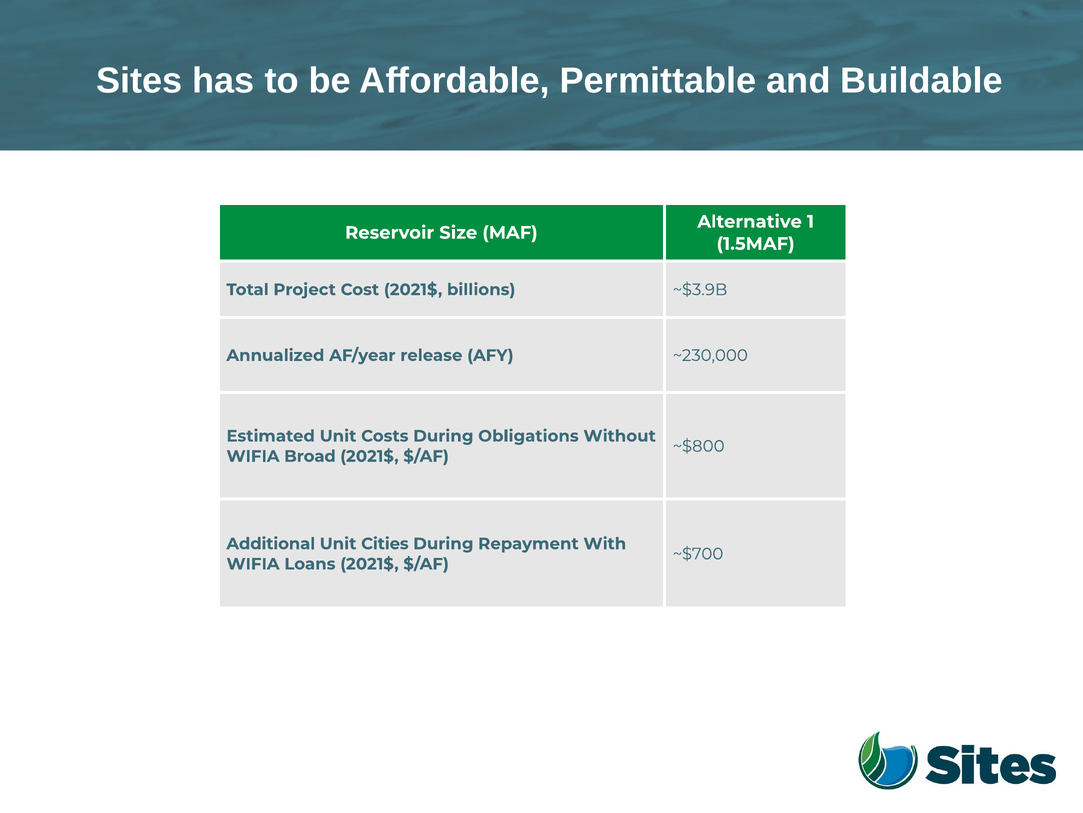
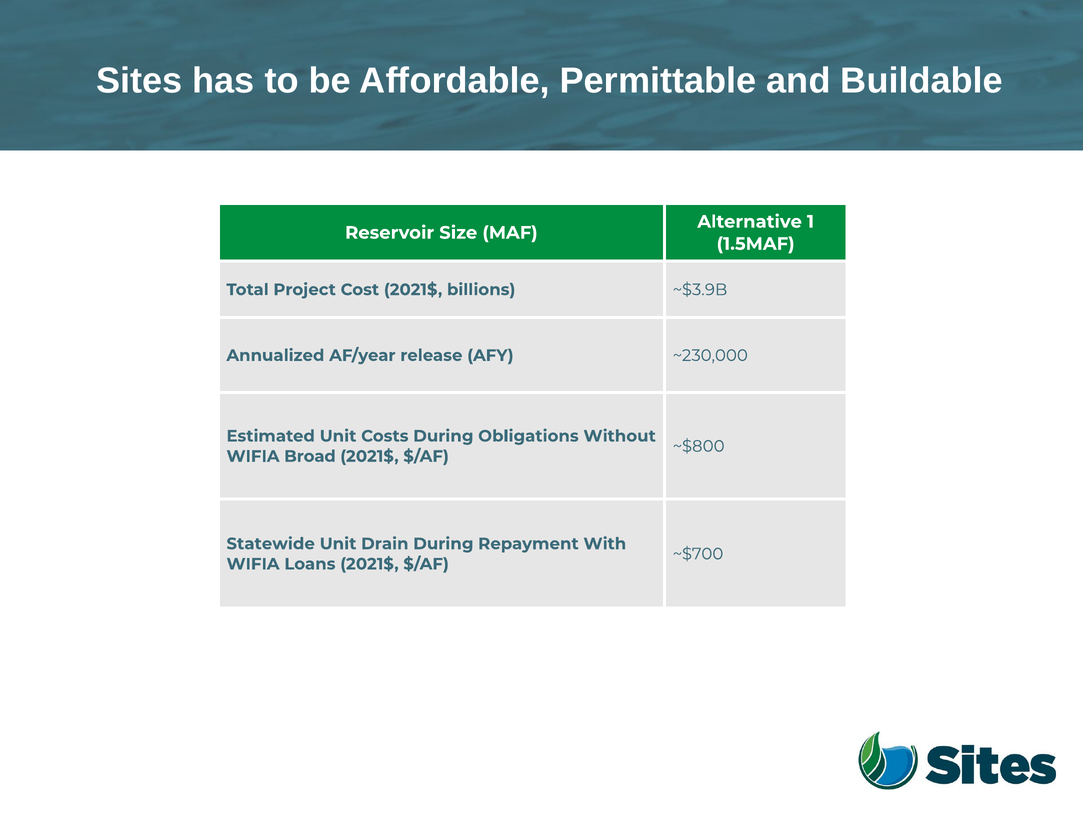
Additional: Additional -> Statewide (271, 543)
Cities: Cities -> Drain (385, 543)
